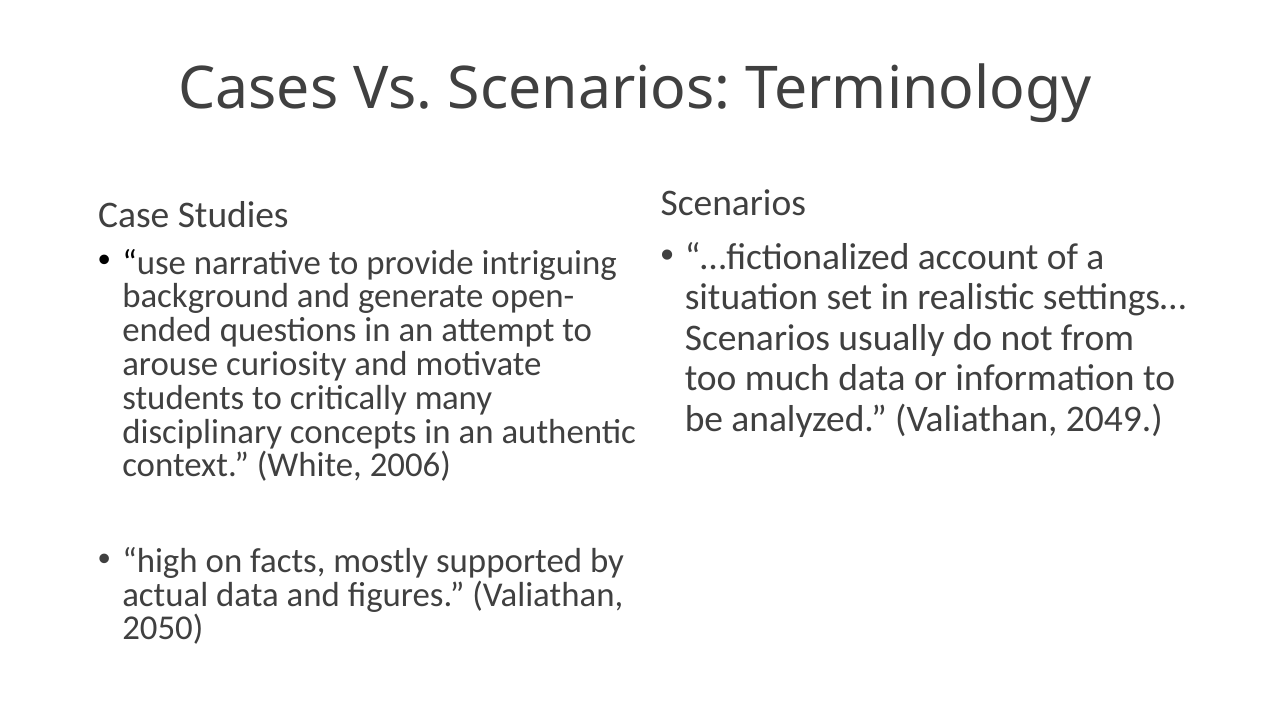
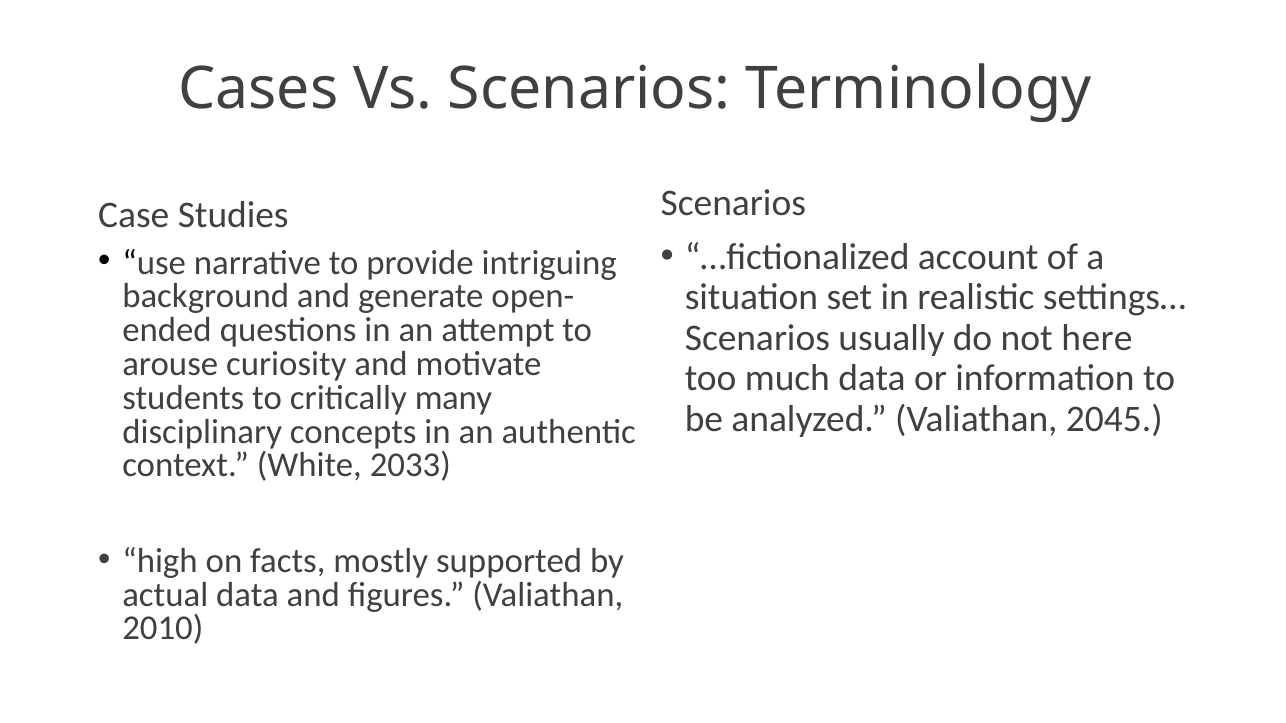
from: from -> here (1097, 338)
2049: 2049 -> 2045 (1114, 419)
2006: 2006 -> 2033 (410, 466)
2050: 2050 -> 2010 (163, 629)
